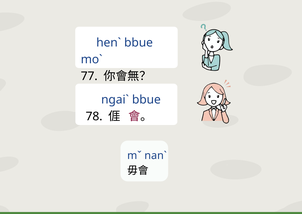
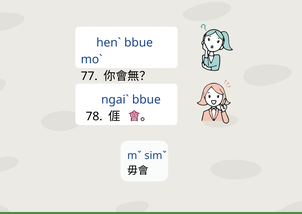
nanˋ: nanˋ -> simˇ (156, 156)
